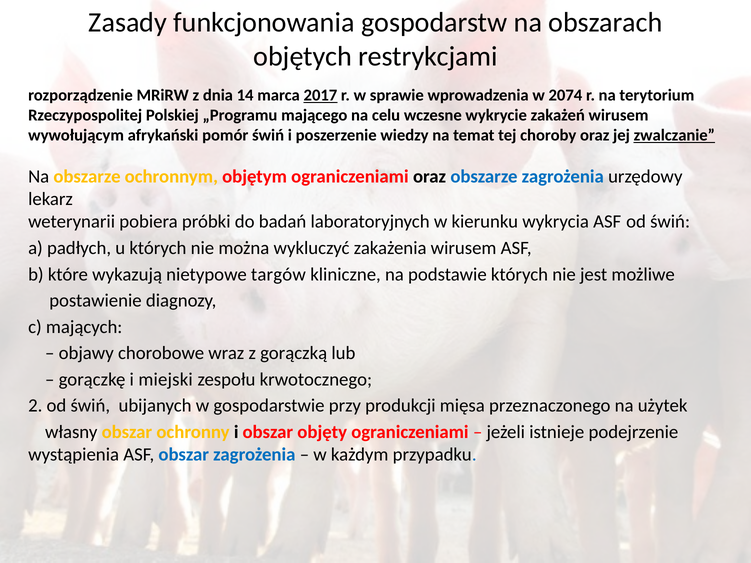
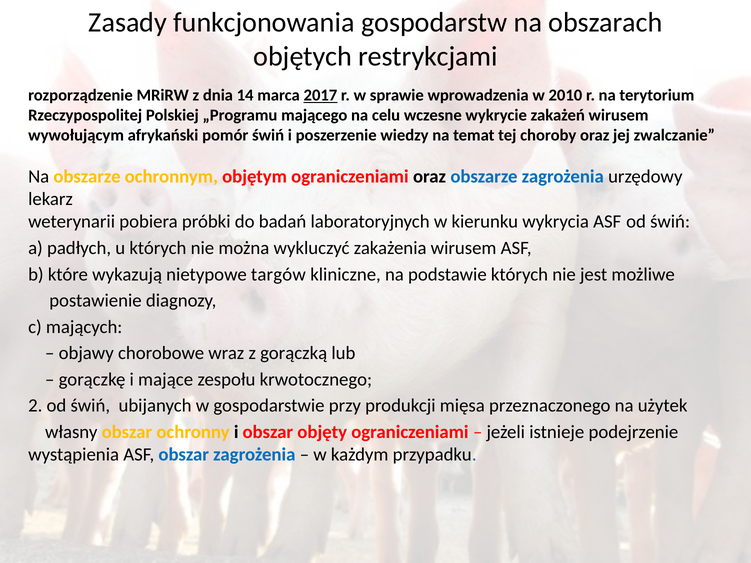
2074: 2074 -> 2010 (565, 95)
zwalczanie underline: present -> none (674, 135)
miejski: miejski -> mające (166, 380)
